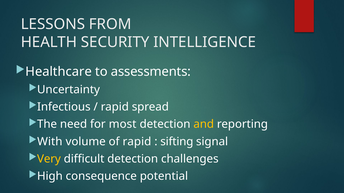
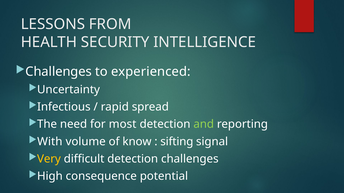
Healthcare: Healthcare -> Challenges (59, 72)
assessments: assessments -> experienced (151, 72)
and colour: yellow -> light green (204, 125)
of rapid: rapid -> know (137, 142)
